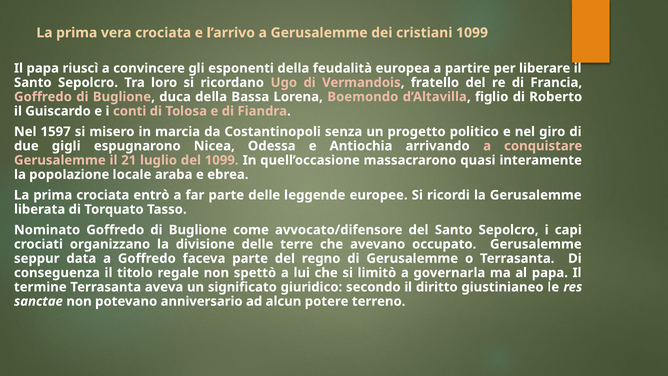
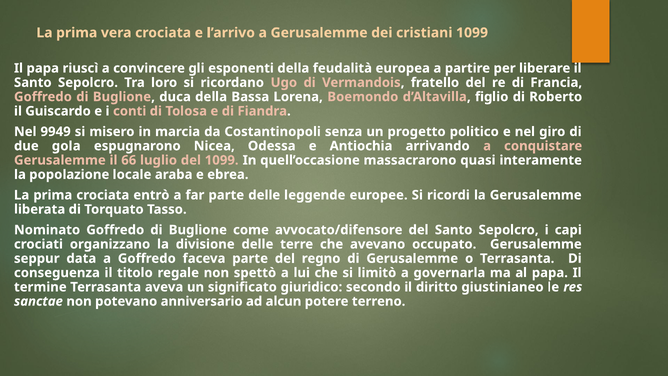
1597: 1597 -> 9949 (56, 132)
gigli: gigli -> gola (66, 146)
21: 21 -> 66 (129, 160)
